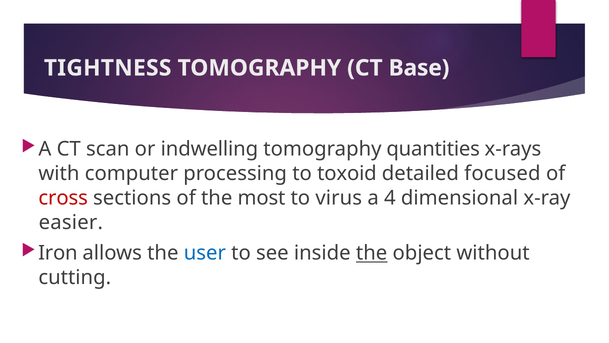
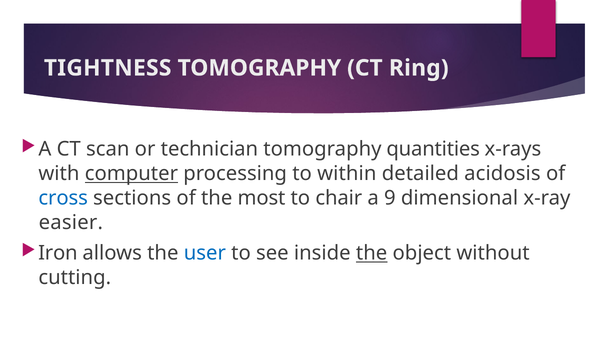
Base: Base -> Ring (419, 68)
indwelling: indwelling -> technician (209, 149)
computer underline: none -> present (131, 173)
toxoid: toxoid -> within (347, 173)
focused: focused -> acidosis (502, 173)
cross colour: red -> blue (63, 198)
virus: virus -> chair (339, 198)
4: 4 -> 9 (390, 198)
